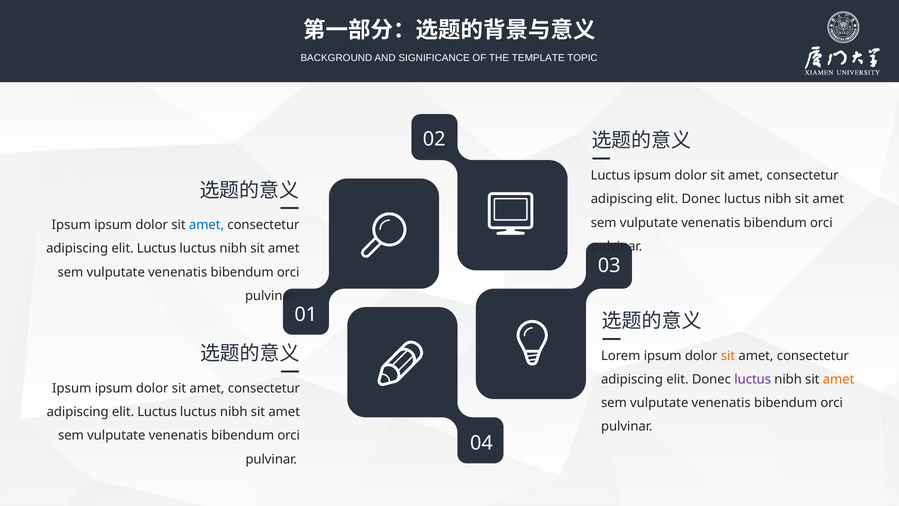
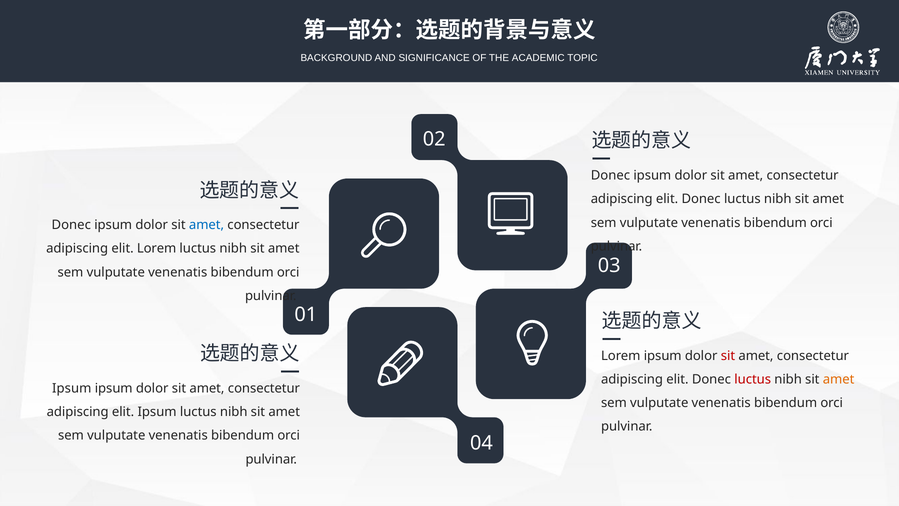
TEMPLATE: TEMPLATE -> ACADEMIC (538, 58)
Luctus: Luctus -> Donec (610, 175)
Ipsum: Ipsum -> Donec (71, 225)
Luctus: Luctus -> Lorem (157, 248)
sit colour: orange -> red (728, 356)
luctus colour: purple -> red (753, 379)
Luctus: Luctus -> Ipsum (157, 412)
